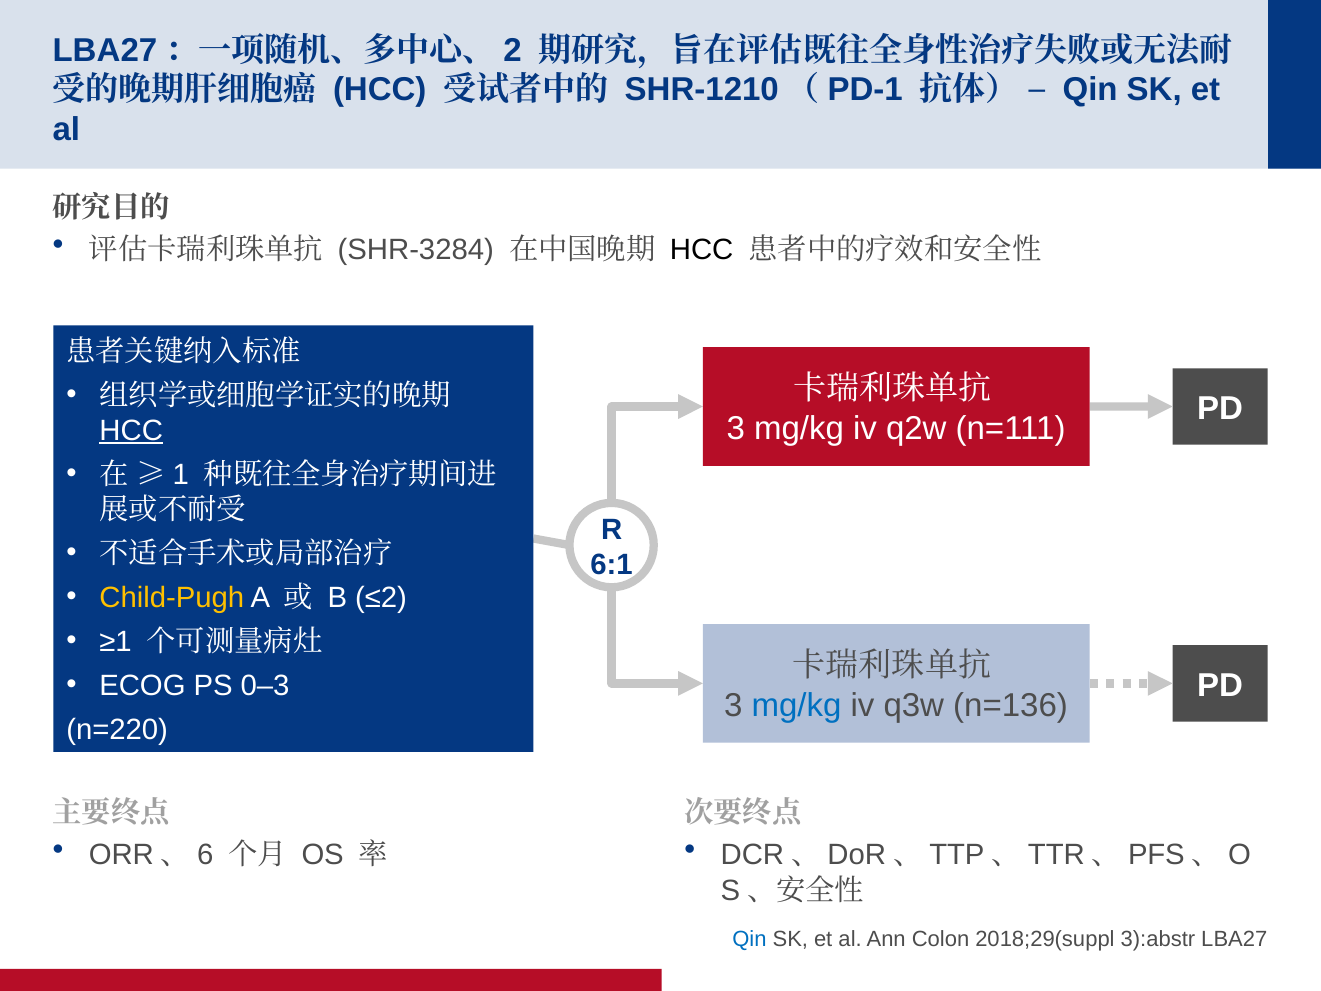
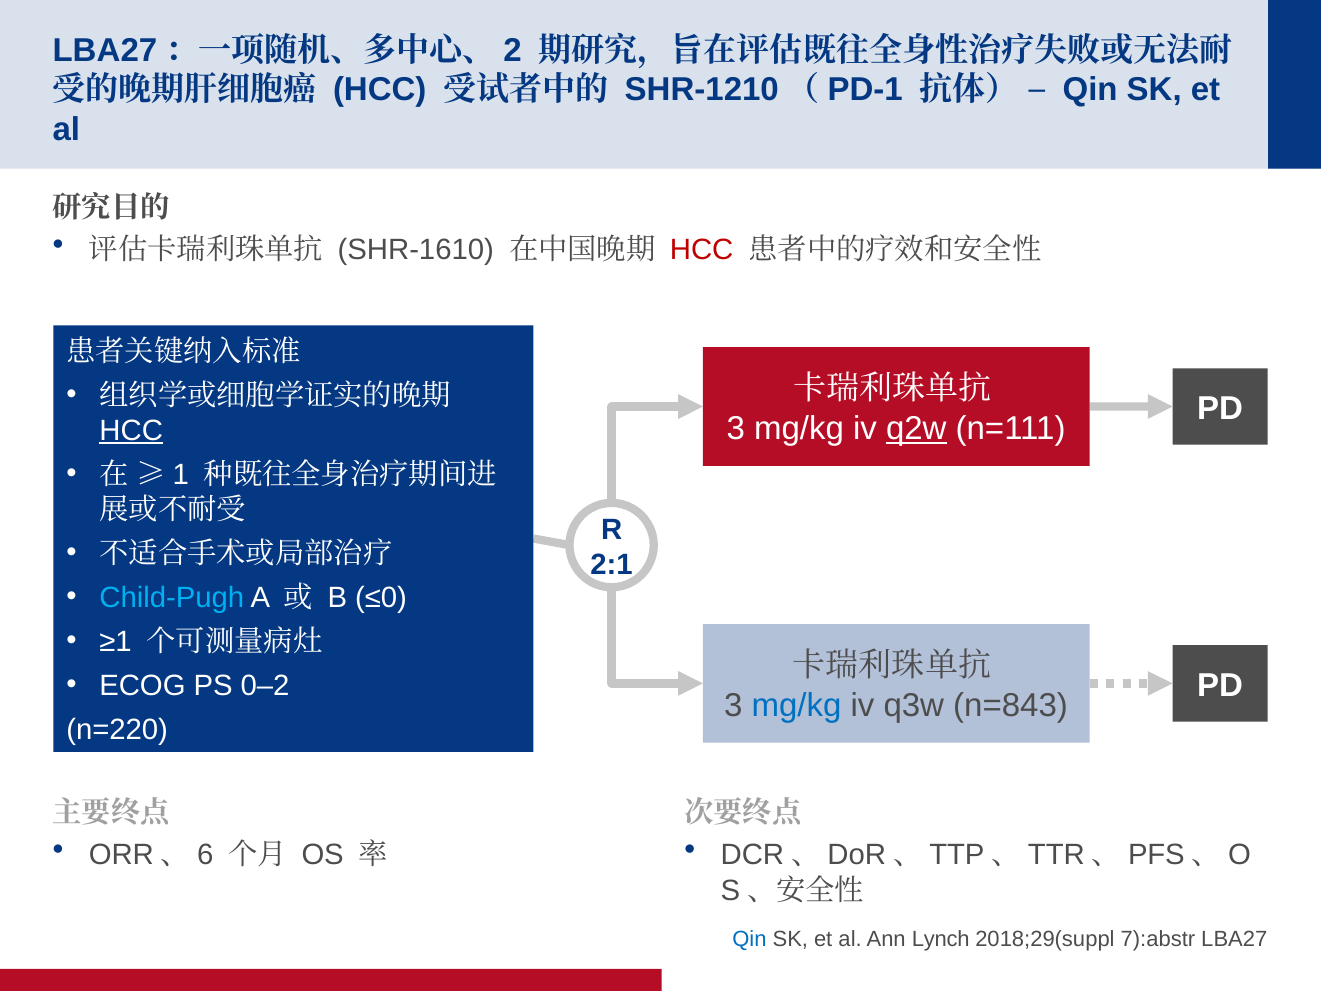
SHR-3284: SHR-3284 -> SHR-1610 (416, 250)
HCC colour: black -> red (702, 250)
q2w underline: none -> present (916, 429)
6:1: 6:1 -> 2:1 (612, 565)
Child-Pugh colour: yellow -> light blue (172, 598)
≤2: ≤2 -> ≤0 (381, 598)
0–3: 0–3 -> 0–2 (265, 686)
n=136: n=136 -> n=843 (1011, 705)
Colon: Colon -> Lynch (941, 939)
3):abstr: 3):abstr -> 7):abstr (1158, 939)
